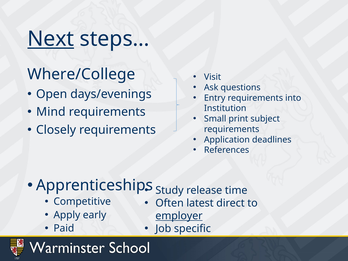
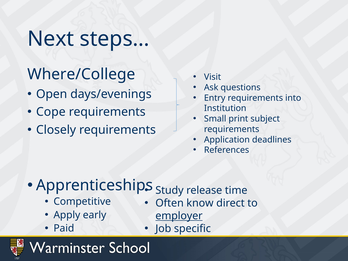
Next underline: present -> none (51, 39)
Mind: Mind -> Cope (51, 112)
latest: latest -> know (200, 203)
